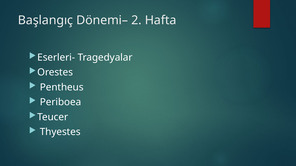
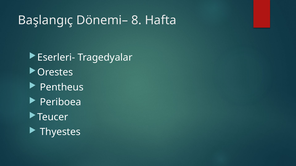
2: 2 -> 8 (136, 20)
